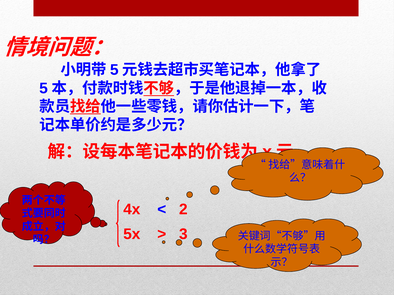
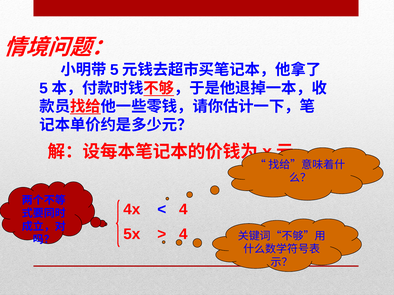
4x 2: 2 -> 4 (183, 210)
5x 3: 3 -> 4 (183, 234)
